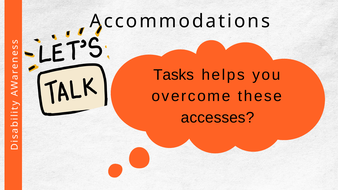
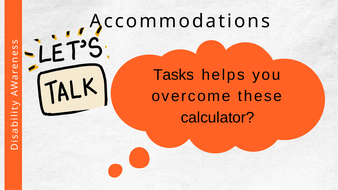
accesses: accesses -> calculator (218, 118)
